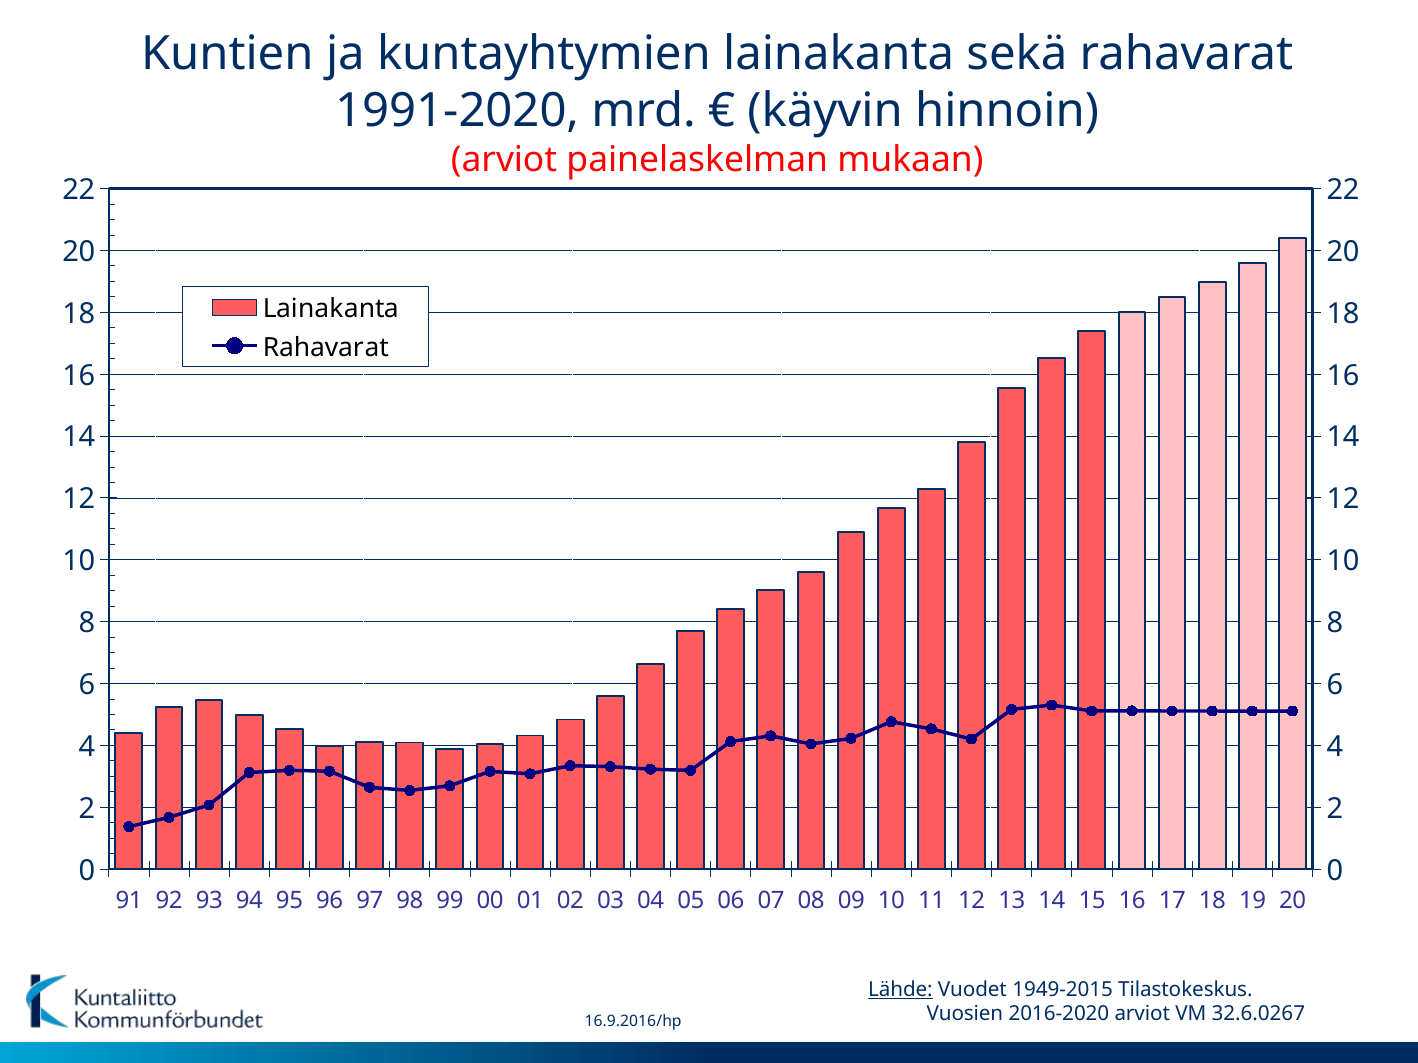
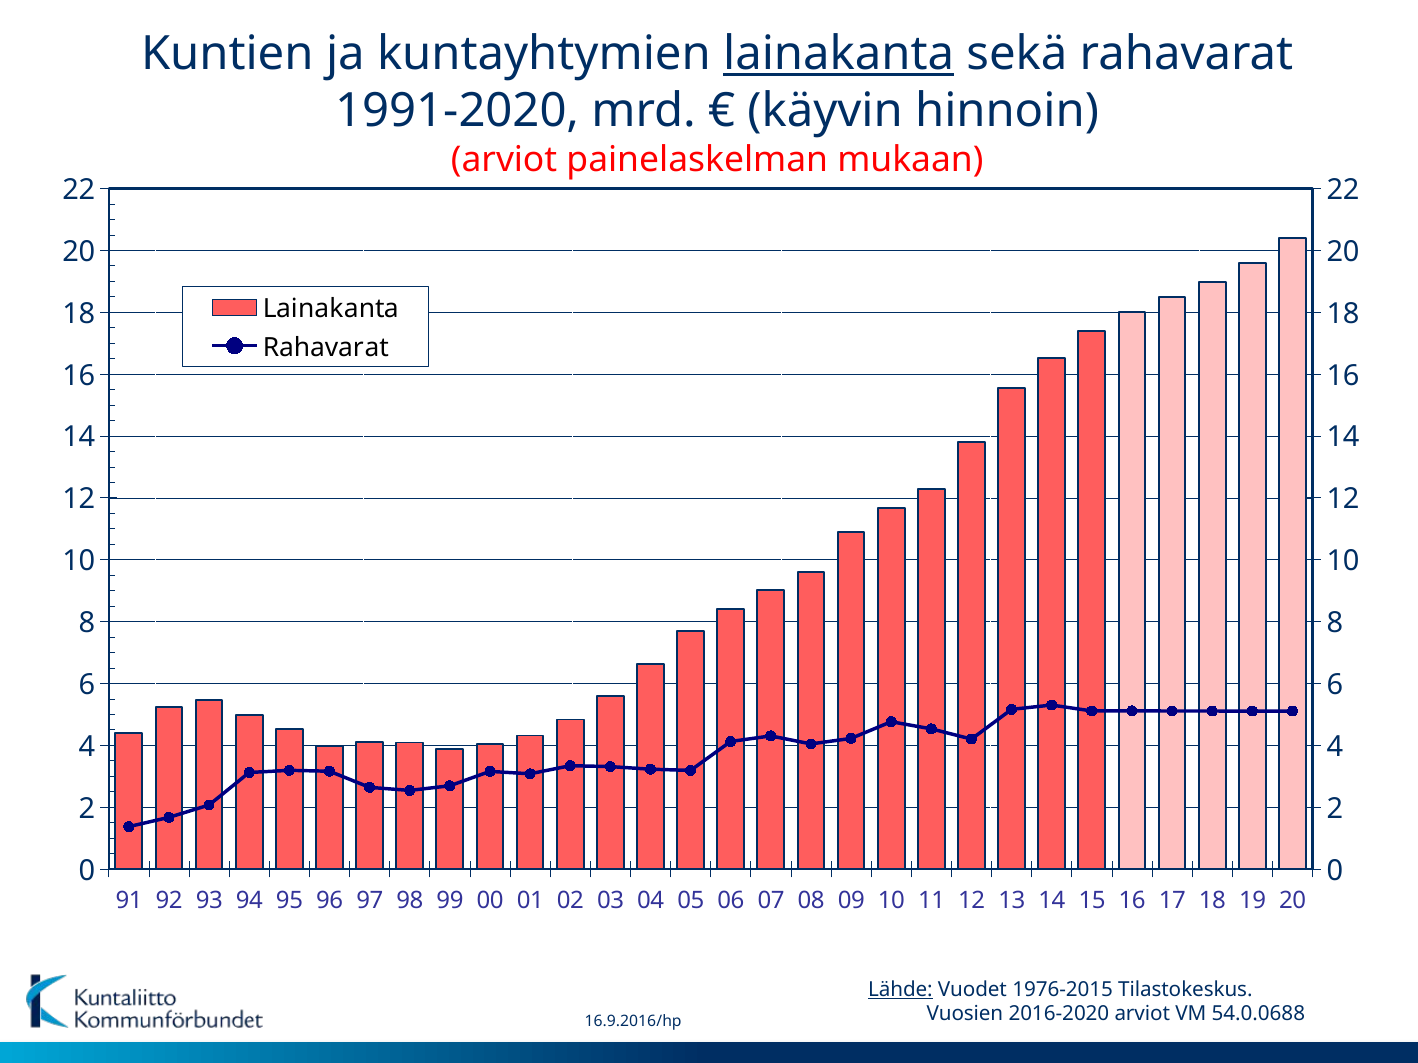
lainakanta underline: none -> present (839, 54)
1949-2015: 1949-2015 -> 1976-2015 (1063, 990)
32.6.0267: 32.6.0267 -> 54.0.0688 (1258, 1015)
